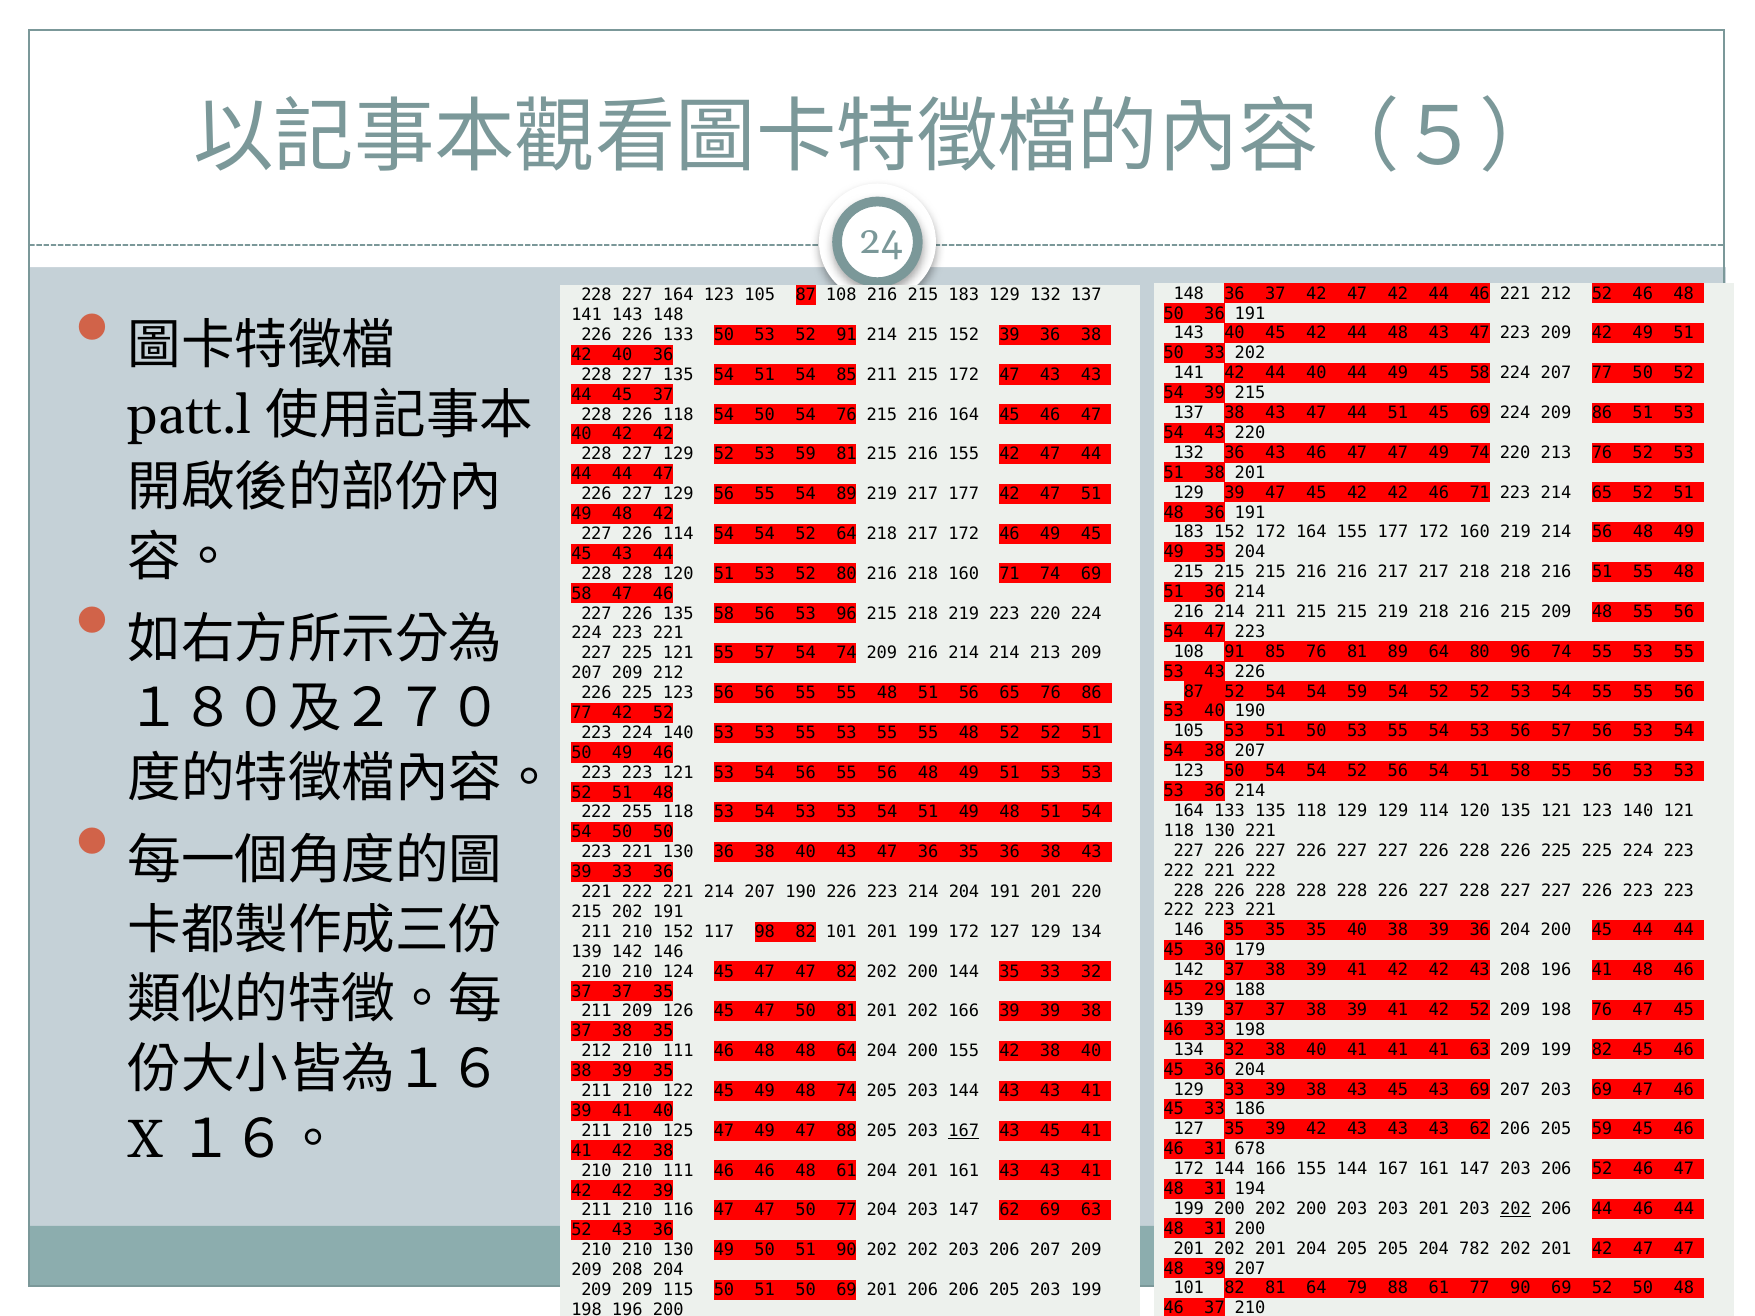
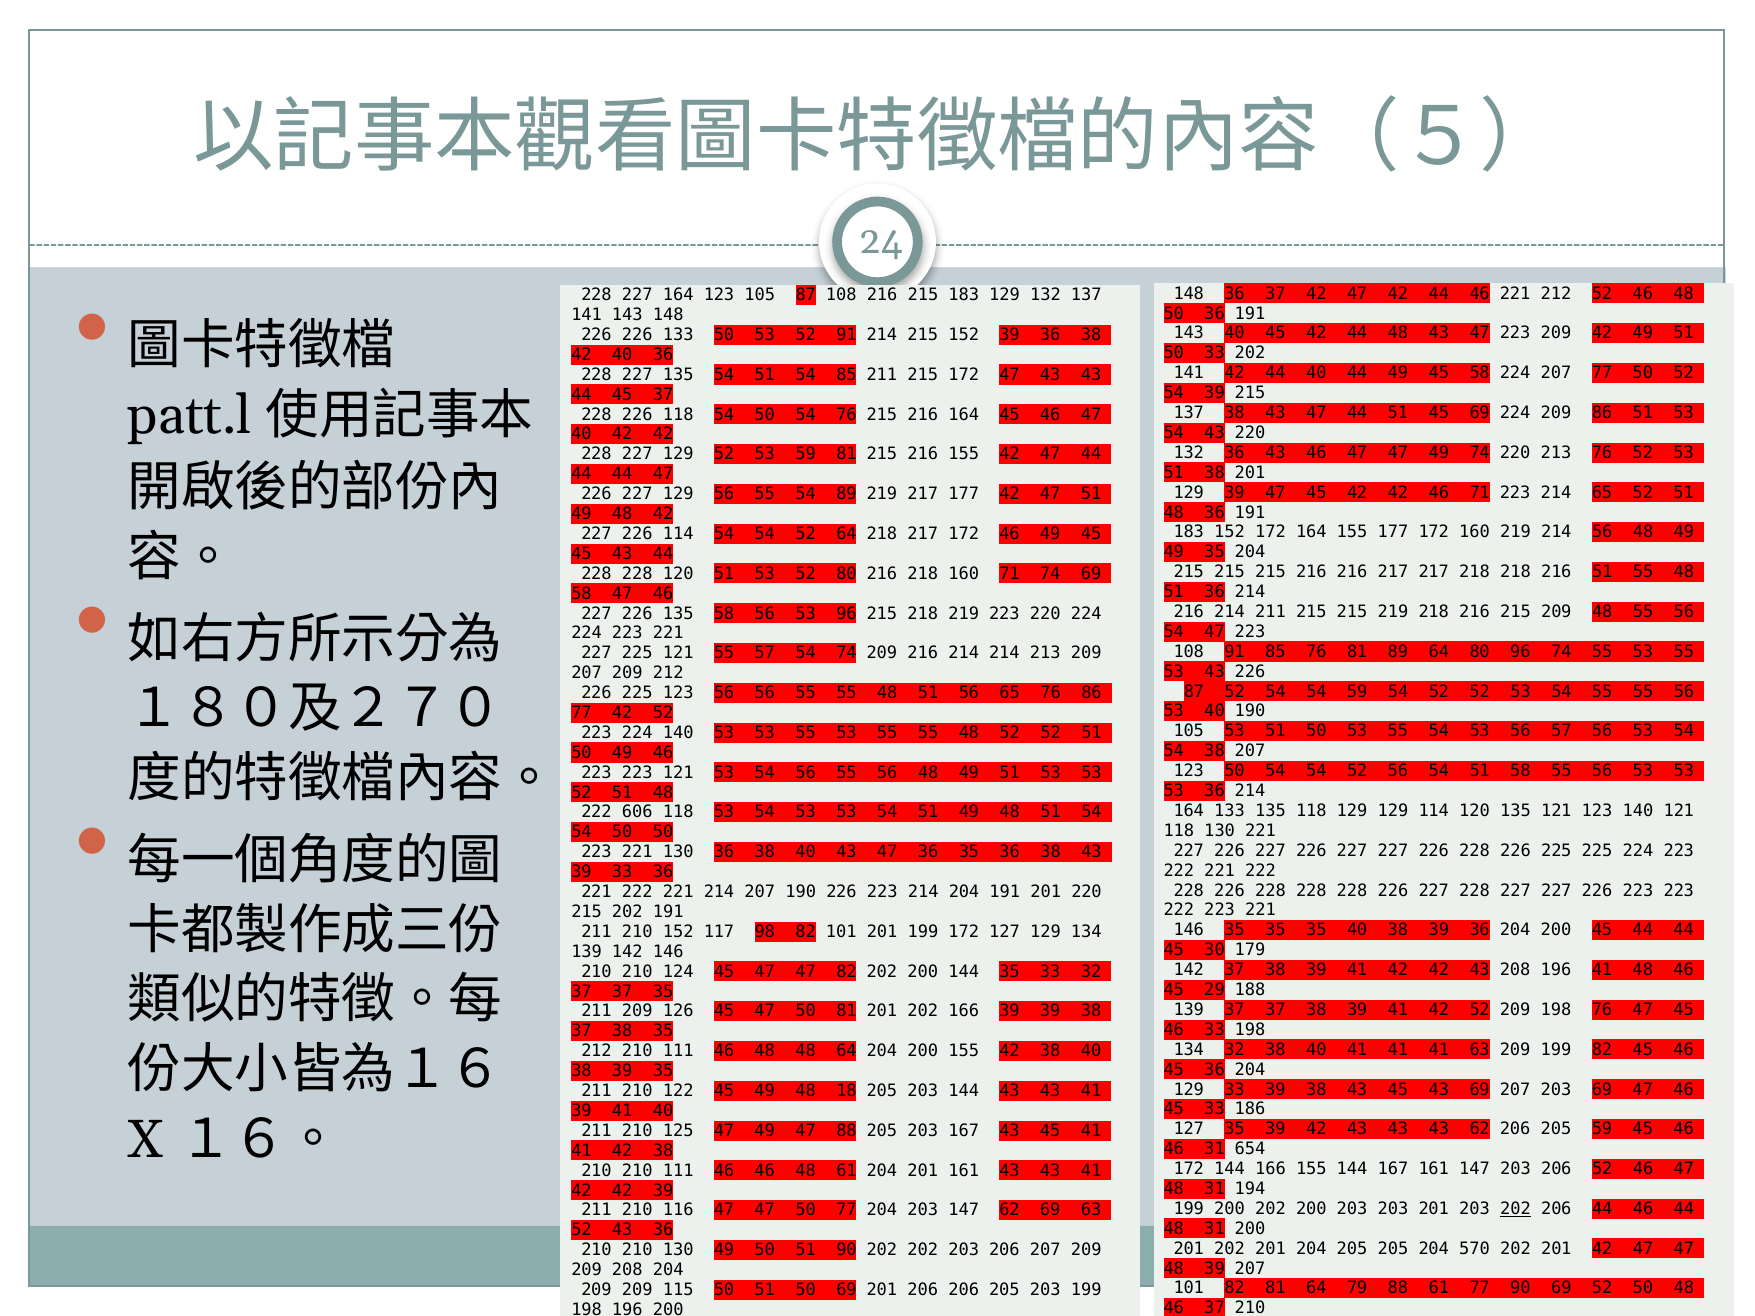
255: 255 -> 606 (637, 813)
48 74: 74 -> 18 (847, 1091)
167 underline: present -> none (964, 1131)
678: 678 -> 654 (1250, 1149)
782: 782 -> 570 (1475, 1249)
